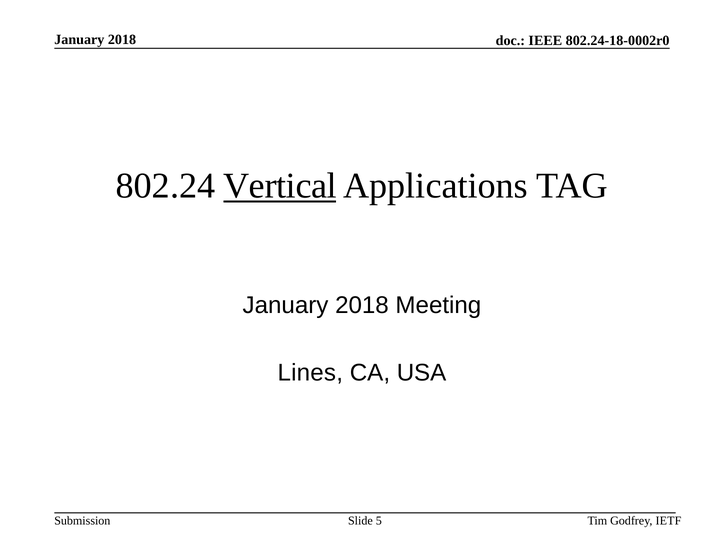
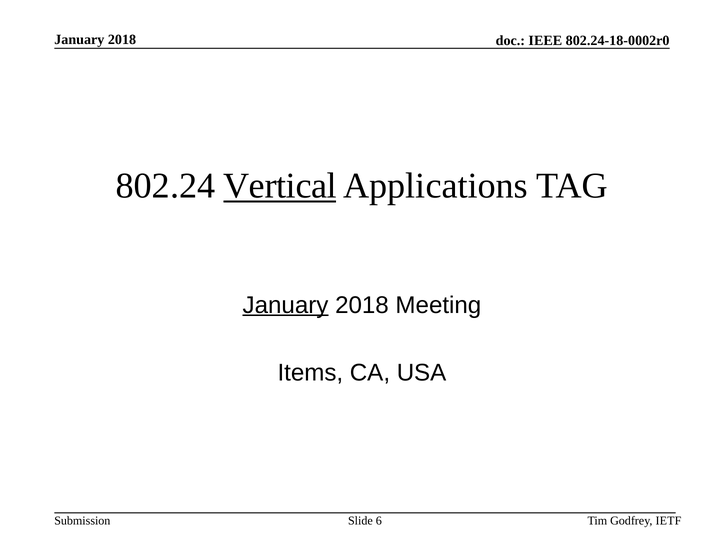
January underline: none -> present (286, 305)
Lines: Lines -> Items (310, 373)
5: 5 -> 6 (379, 521)
